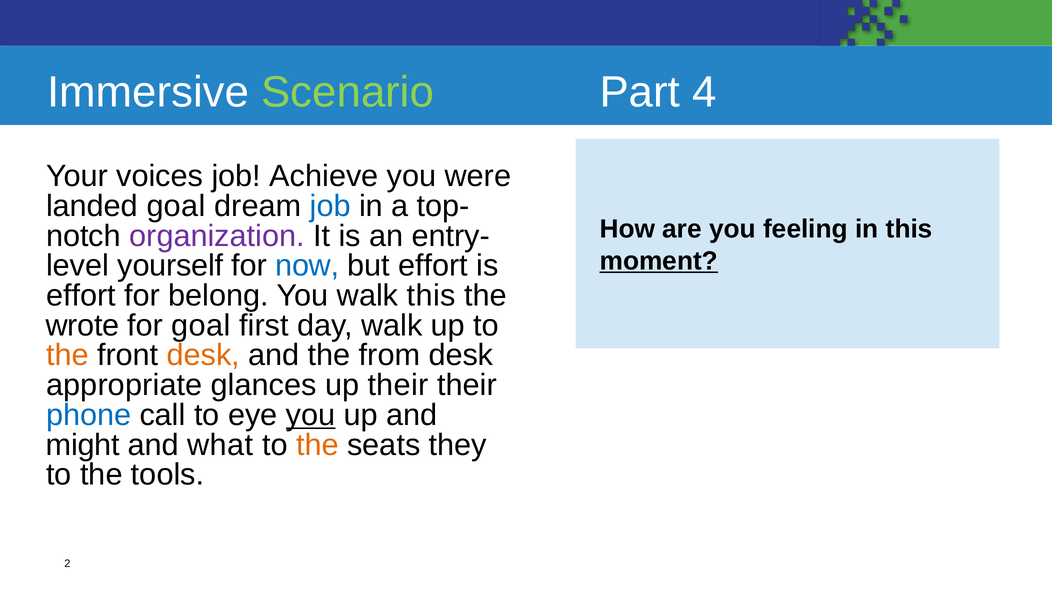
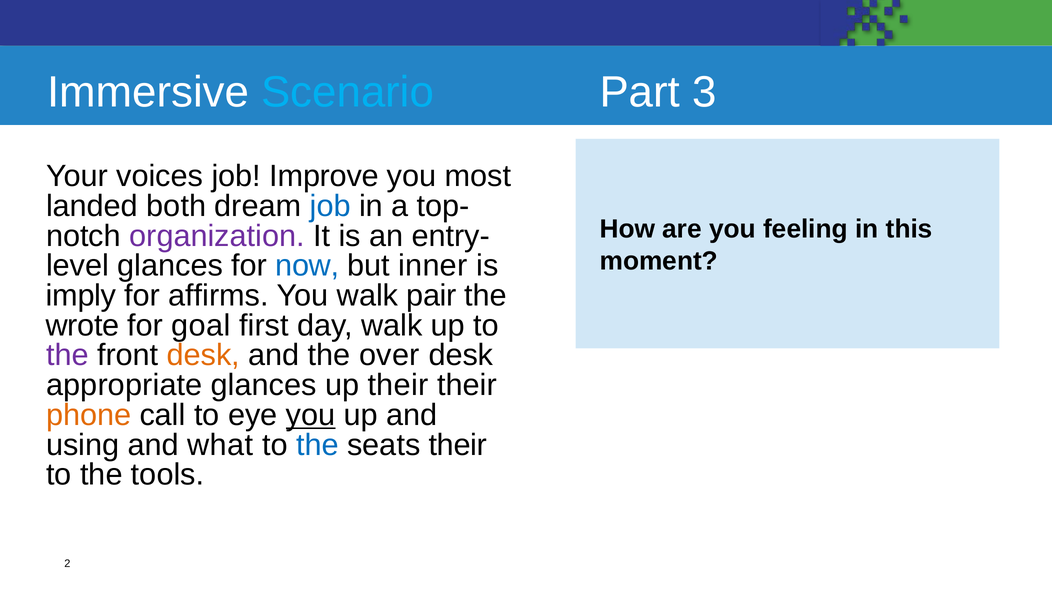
Scenario colour: light green -> light blue (348, 92)
4: 4 -> 3 (704, 92)
Achieve: Achieve -> Improve (324, 176)
were: were -> most (478, 176)
landed goal: goal -> both (176, 206)
moment underline: present -> none (659, 261)
yourself: yourself -> glances (170, 266)
but effort: effort -> inner (433, 266)
effort: effort -> imply (81, 295)
belong: belong -> affirms (219, 295)
walk this: this -> pair (431, 295)
the colour: orange -> purple (67, 355)
from: from -> over (389, 355)
phone colour: blue -> orange (89, 415)
might: might -> using (83, 445)
the colour: orange -> blue (317, 445)
seats they: they -> their (458, 445)
